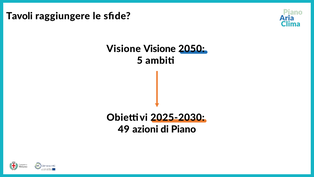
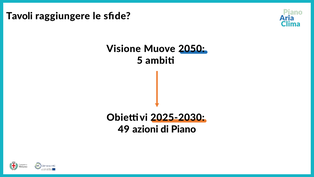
Visione Visione: Visione -> Muove (160, 49)
